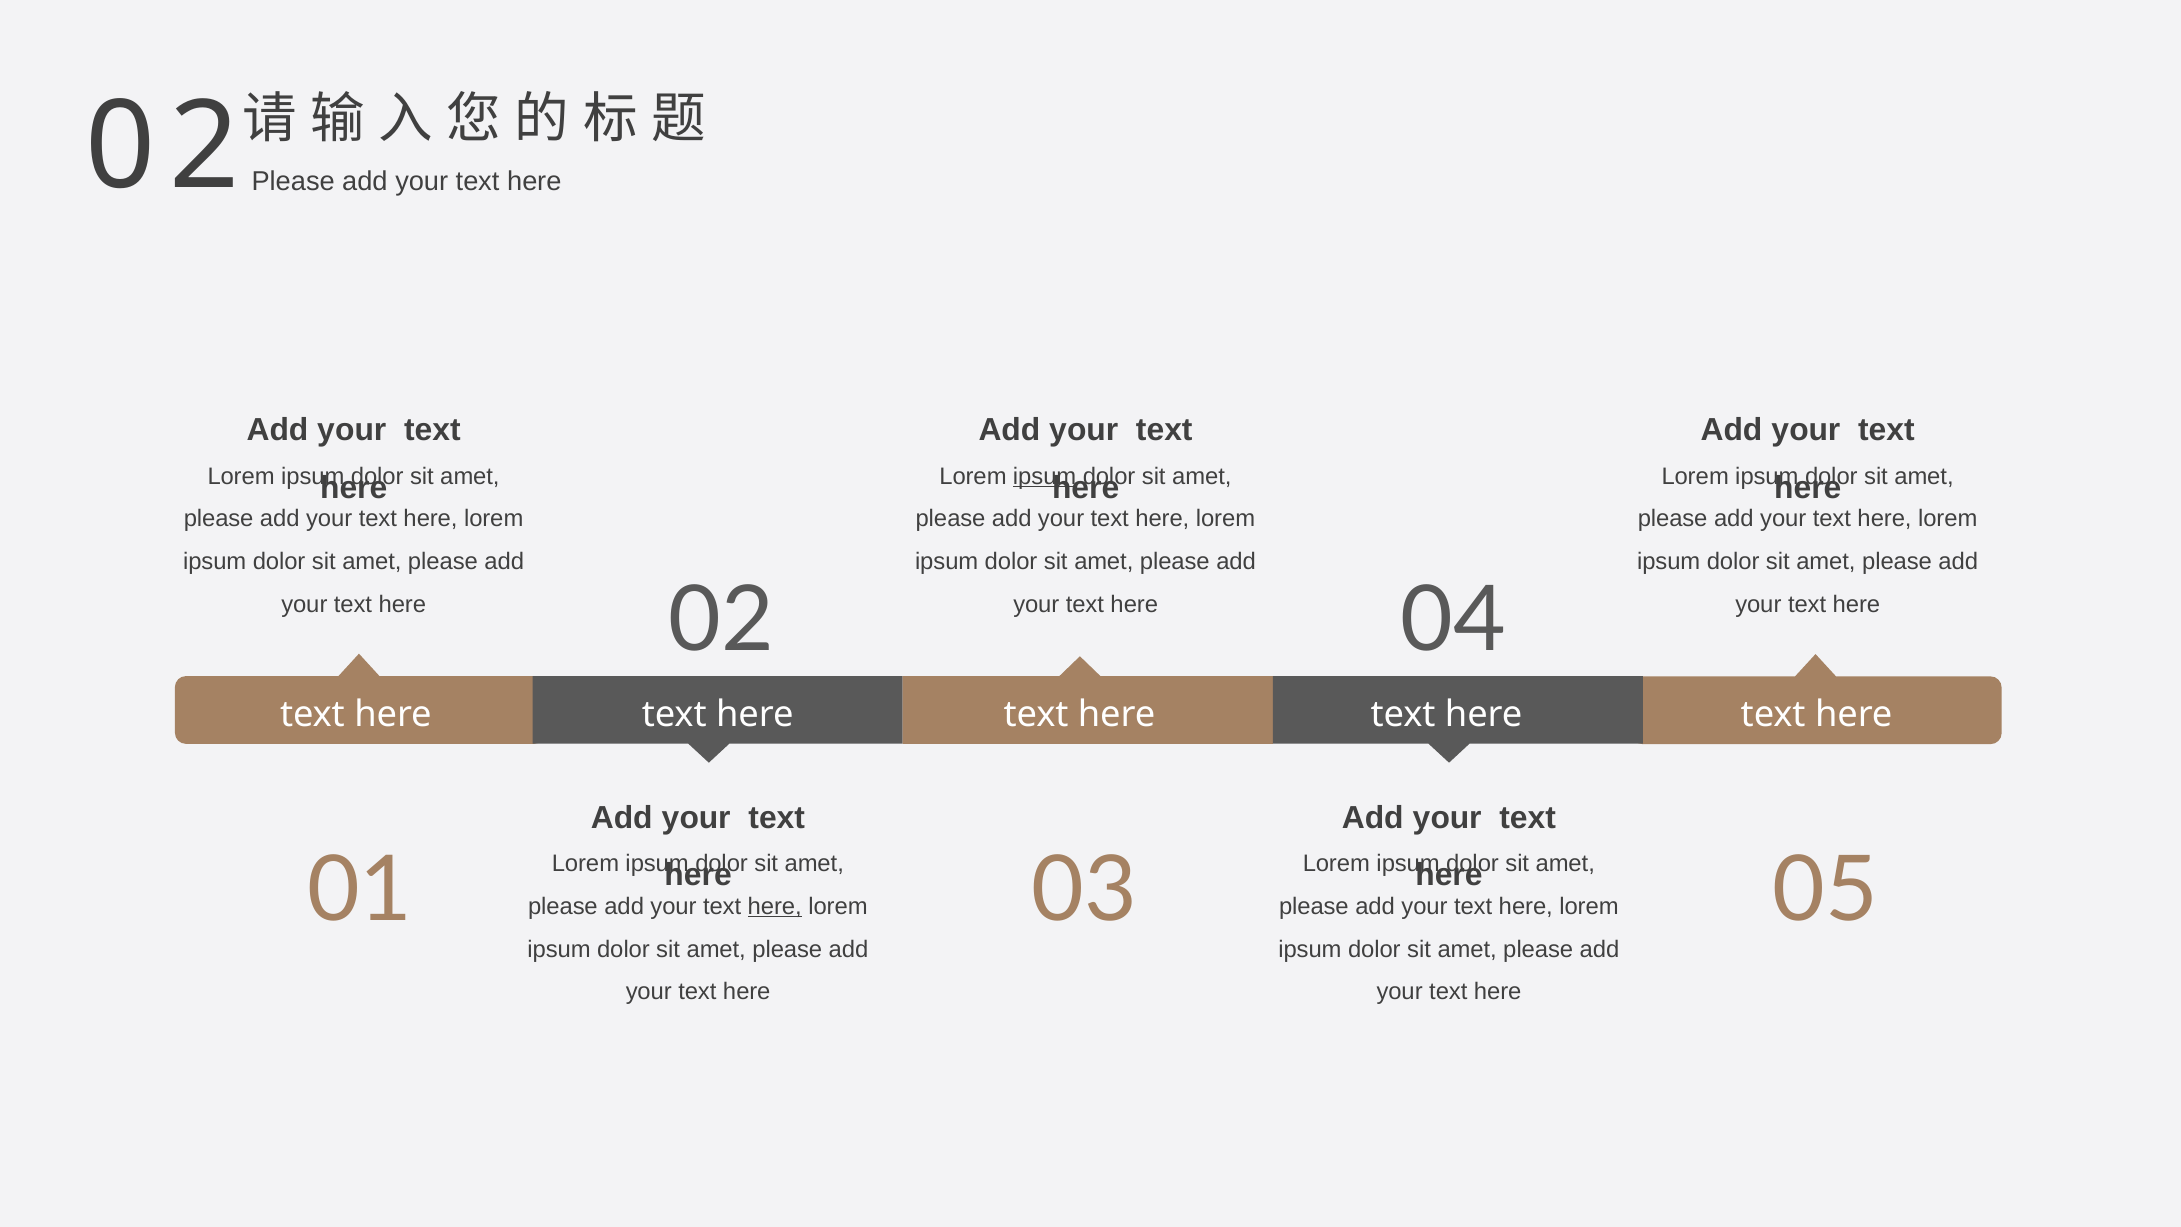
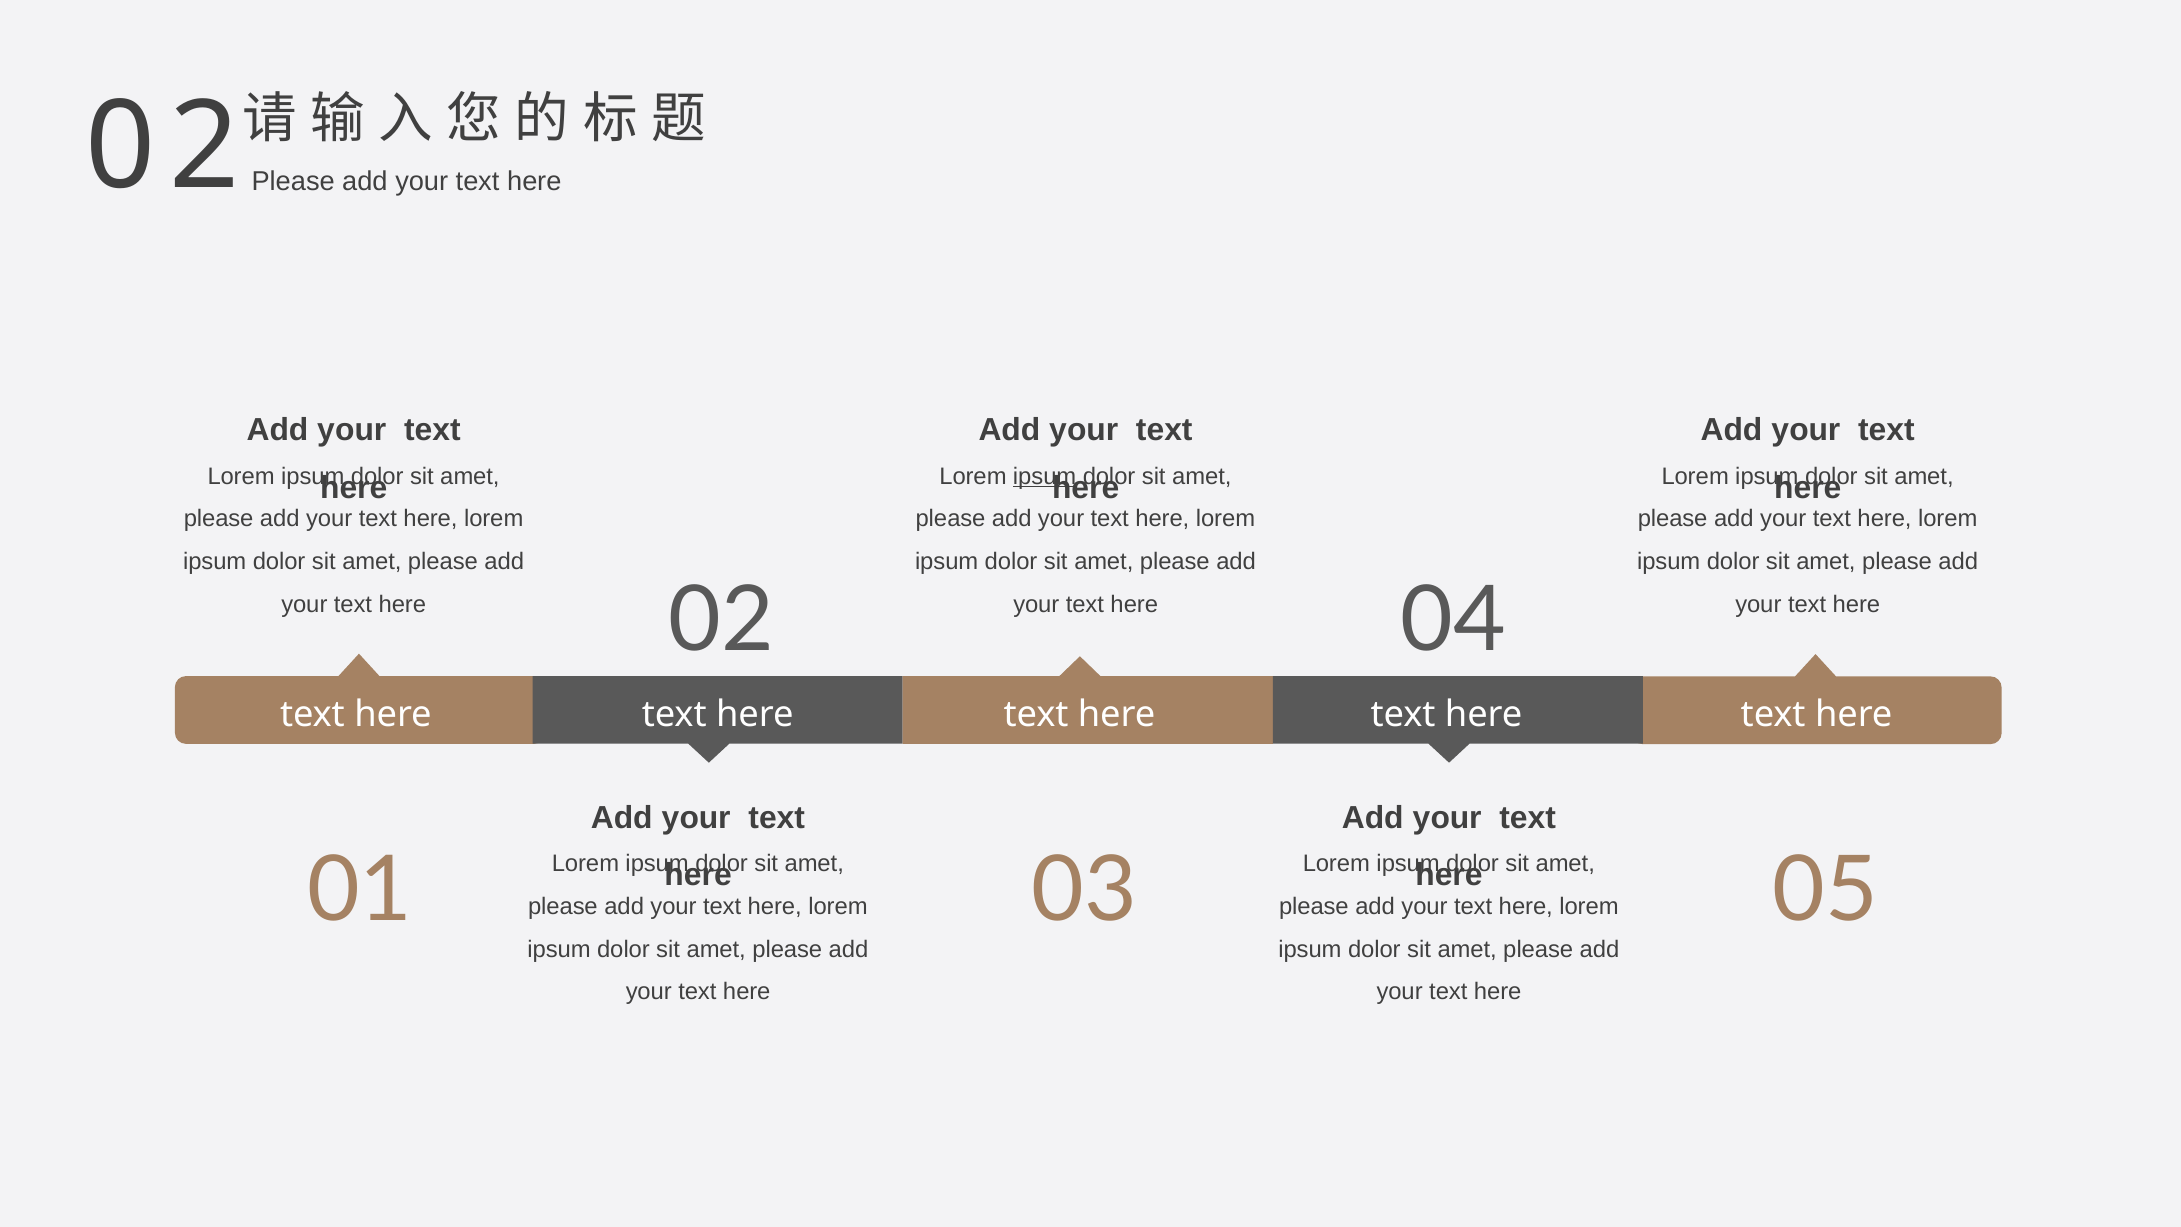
here underline: present -> none (775, 906)
